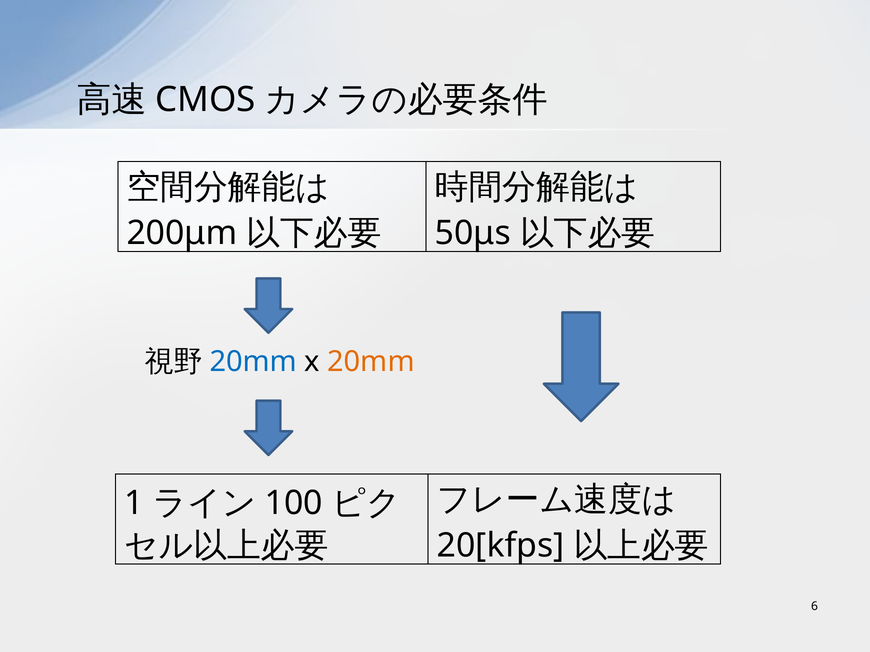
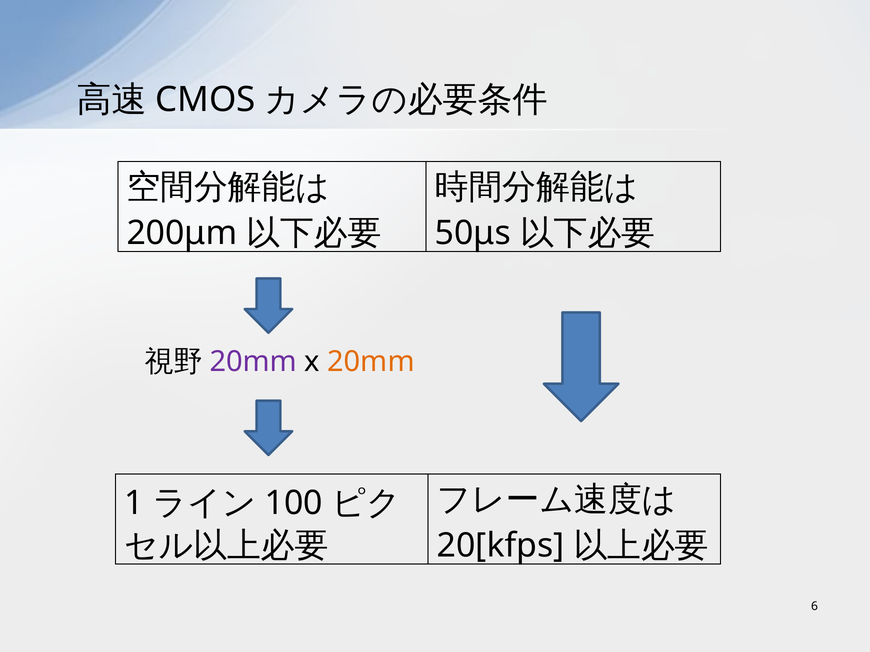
20mm colour: blue -> purple (253, 362)
